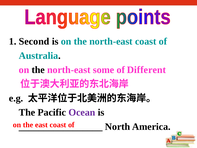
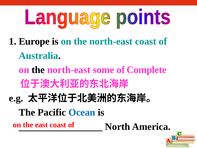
Second: Second -> Europe (34, 41)
Different: Different -> Complete (147, 70)
Ocean colour: purple -> blue (82, 112)
